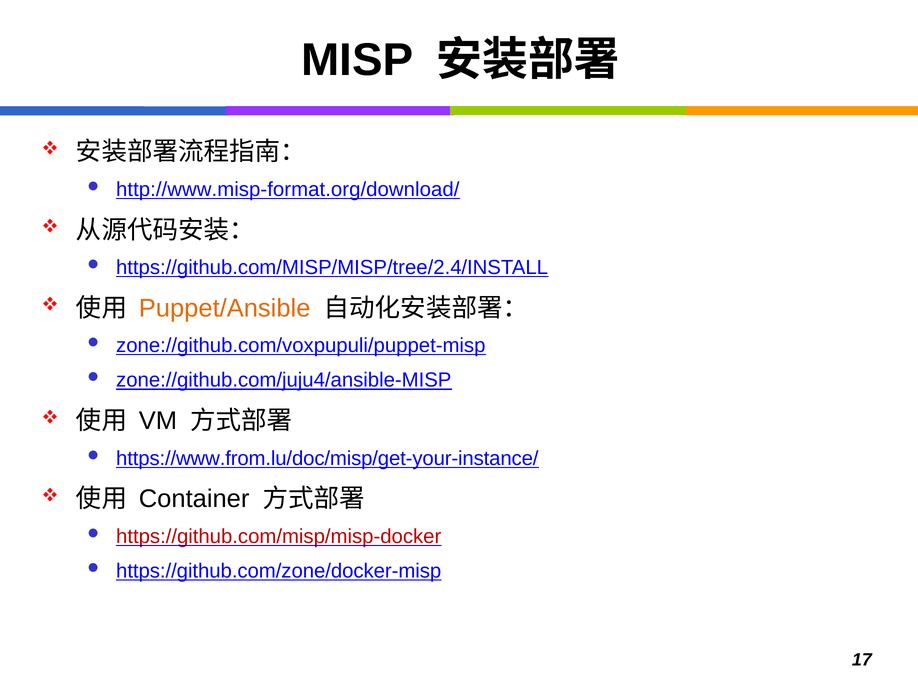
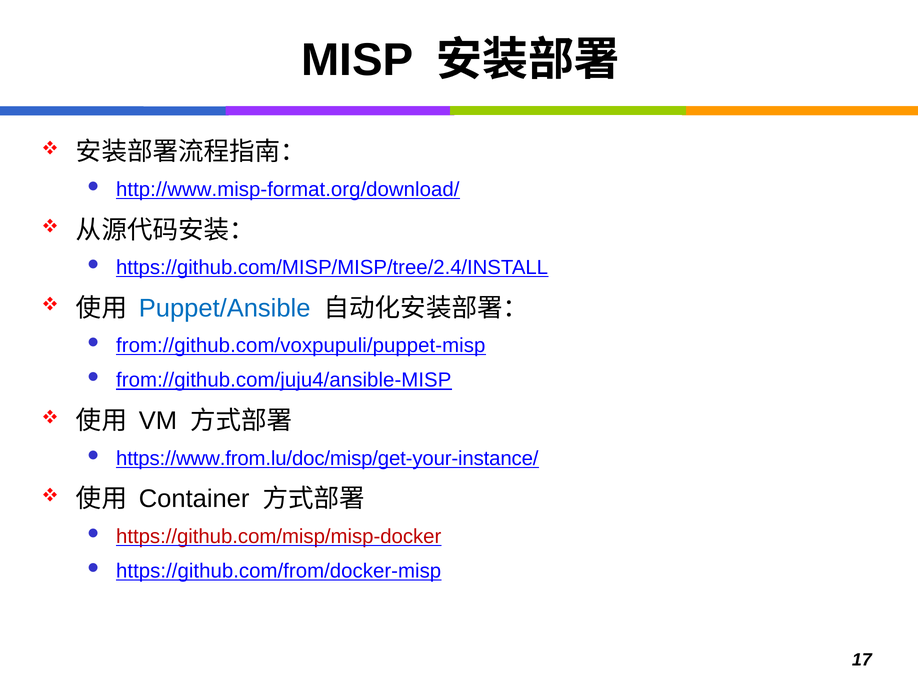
Puppet/Ansible colour: orange -> blue (225, 308)
zone://github.com/voxpupuli/puppet-misp: zone://github.com/voxpupuli/puppet-misp -> from://github.com/voxpupuli/puppet-misp (301, 345)
zone://github.com/juju4/ansible-MISP: zone://github.com/juju4/ansible-MISP -> from://github.com/juju4/ansible-MISP (284, 380)
https://github.com/zone/docker-misp: https://github.com/zone/docker-misp -> https://github.com/from/docker-misp (279, 571)
